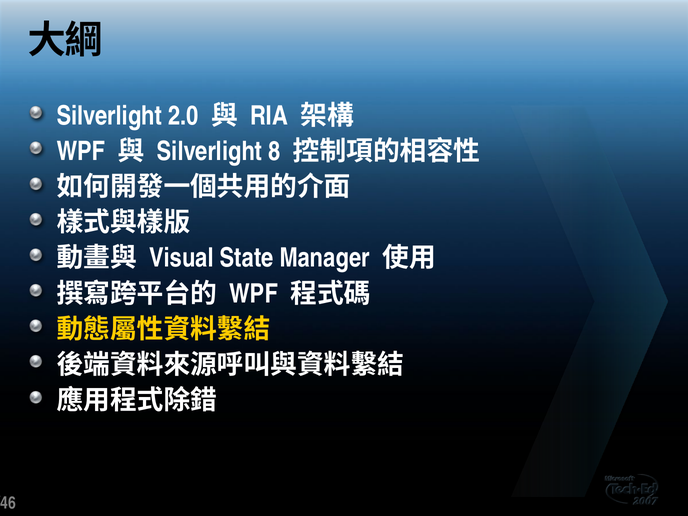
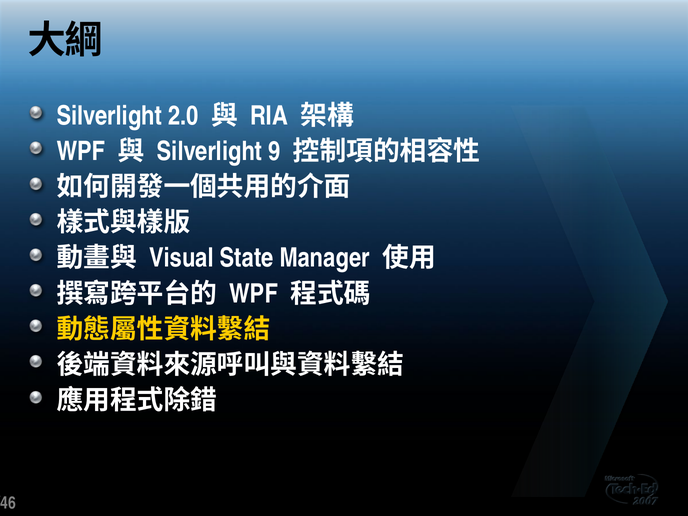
8: 8 -> 9 (274, 151)
